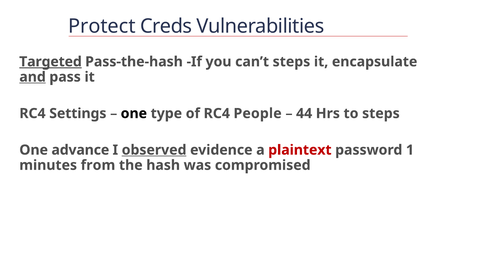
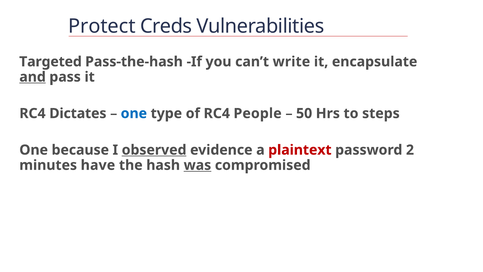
Targeted underline: present -> none (50, 62)
can’t steps: steps -> write (291, 62)
Settings: Settings -> Dictates (78, 113)
one colour: black -> blue (134, 113)
44: 44 -> 50 (304, 113)
advance: advance -> because (80, 150)
1: 1 -> 2 (410, 150)
from: from -> have (98, 165)
was underline: none -> present (197, 165)
